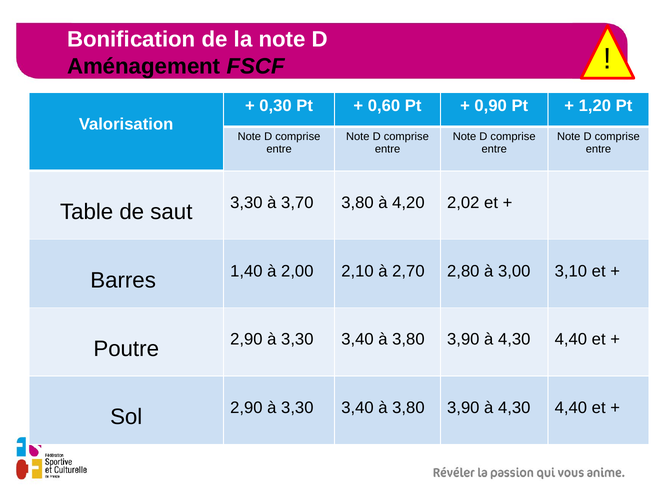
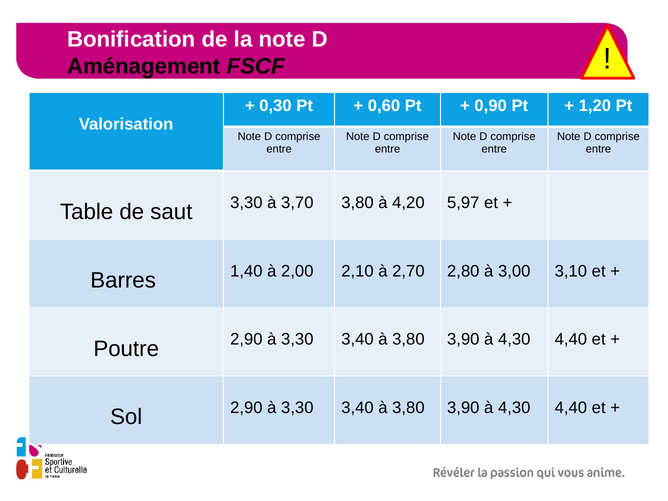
2,02: 2,02 -> 5,97 (463, 203)
